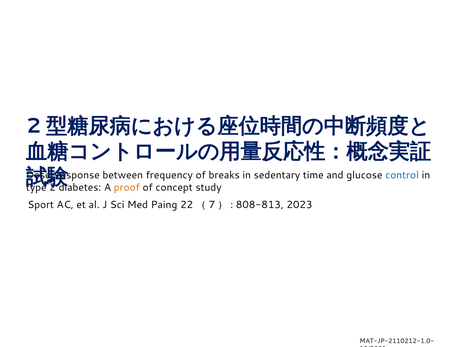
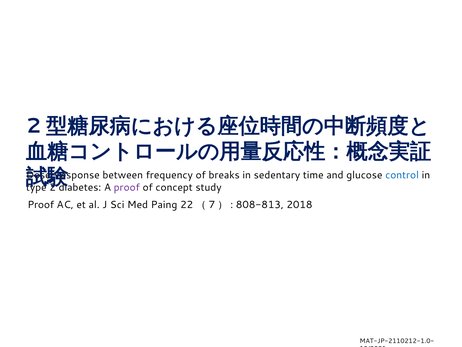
proof colour: orange -> purple (127, 187)
Sport: Sport -> Proof (41, 204)
2023: 2023 -> 2018 (299, 204)
